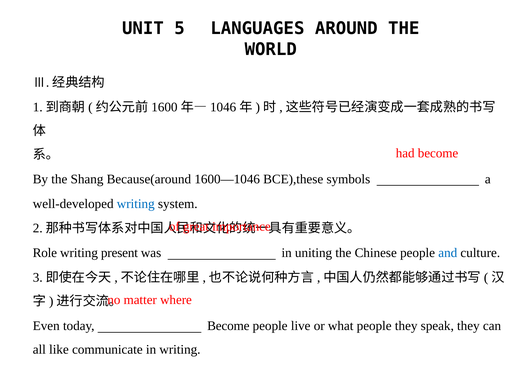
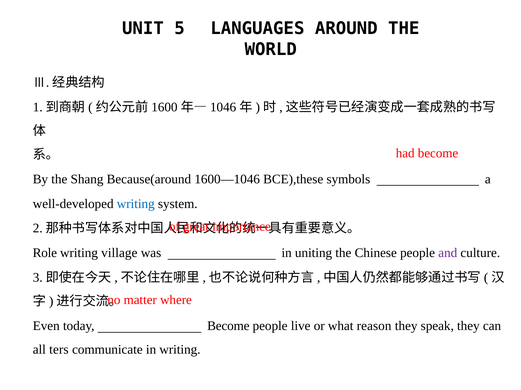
present: present -> village (119, 253)
and colour: blue -> purple (448, 253)
what people: people -> reason (374, 326)
like: like -> ters (59, 349)
